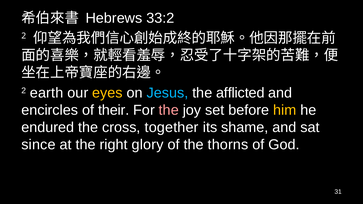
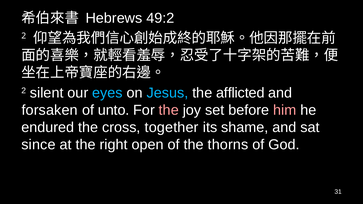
33:2: 33:2 -> 49:2 (160, 18)
earth: earth -> silent (47, 93)
eyes colour: yellow -> light blue (107, 93)
encircles: encircles -> forsaken (50, 110)
their: their -> unto (114, 110)
him colour: yellow -> pink (285, 110)
glory: glory -> open (148, 145)
